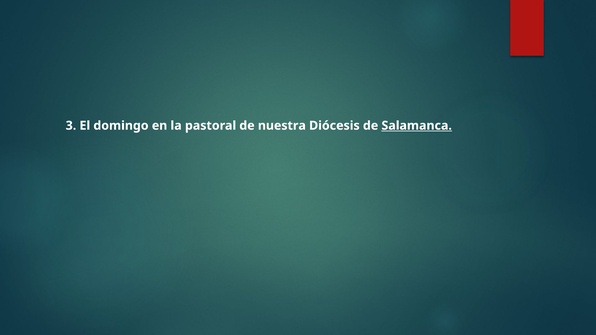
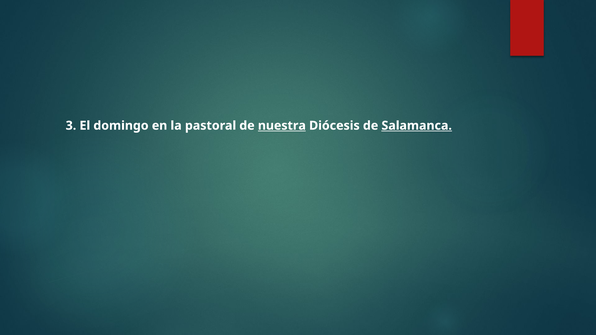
nuestra underline: none -> present (282, 126)
